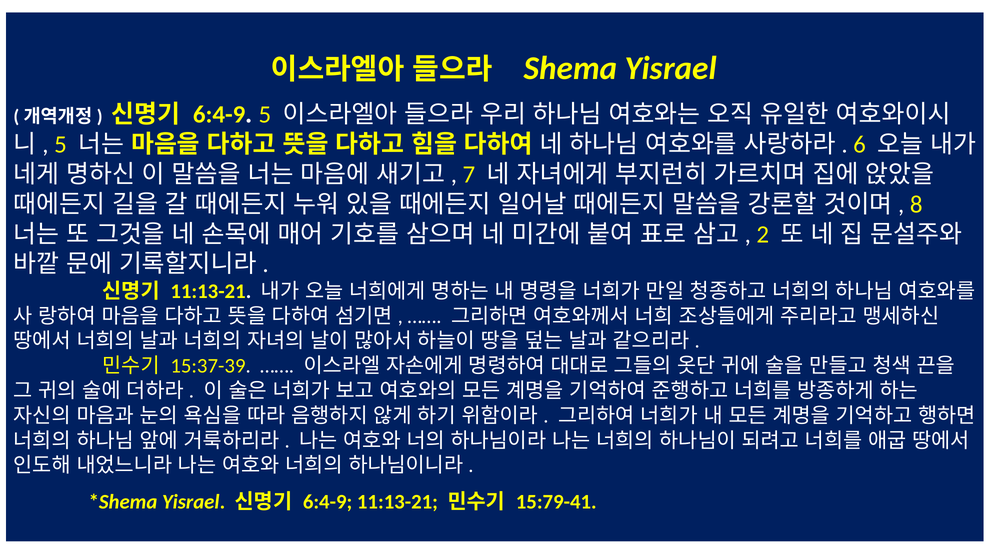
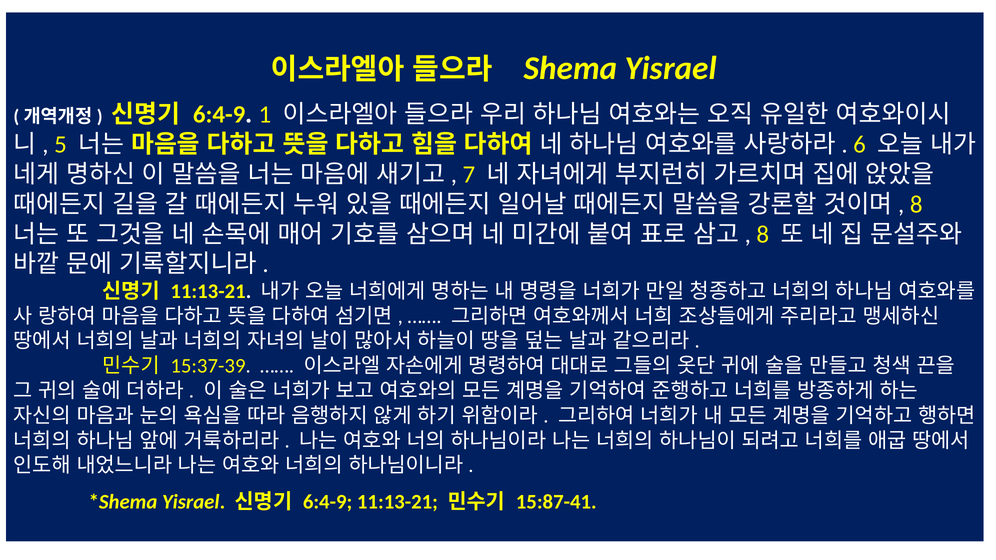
6:4-9 5: 5 -> 1 (265, 115)
2: 2 -> 8 (763, 235)
15:79-41: 15:79-41 -> 15:87-41 (556, 502)
